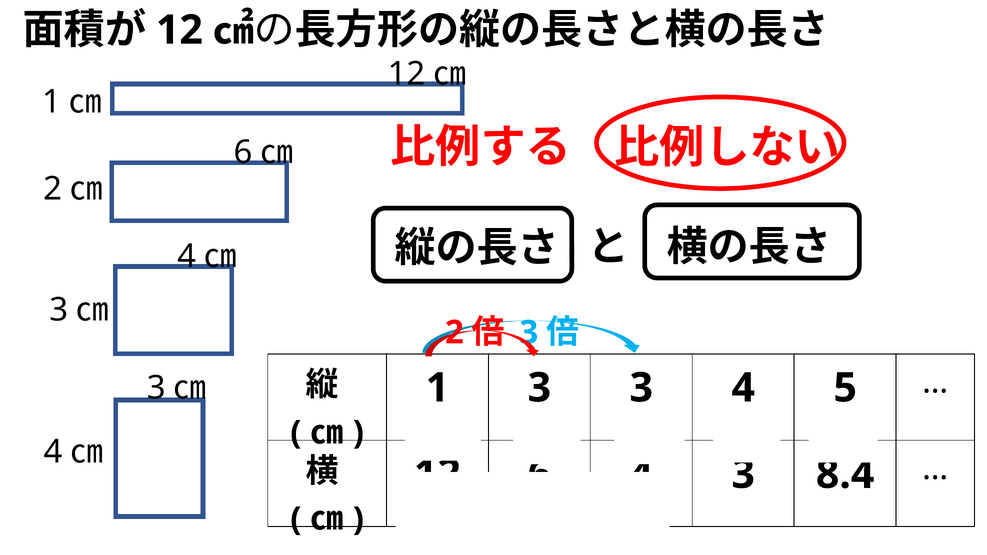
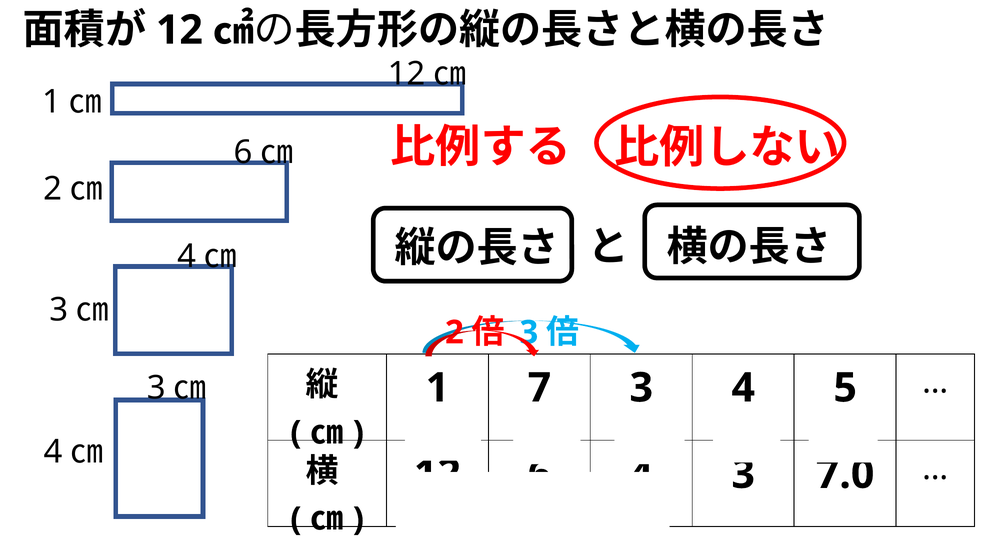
3: 3 -> 7 (539, 388)
8.4: 8.4 -> 7.0 (845, 474)
